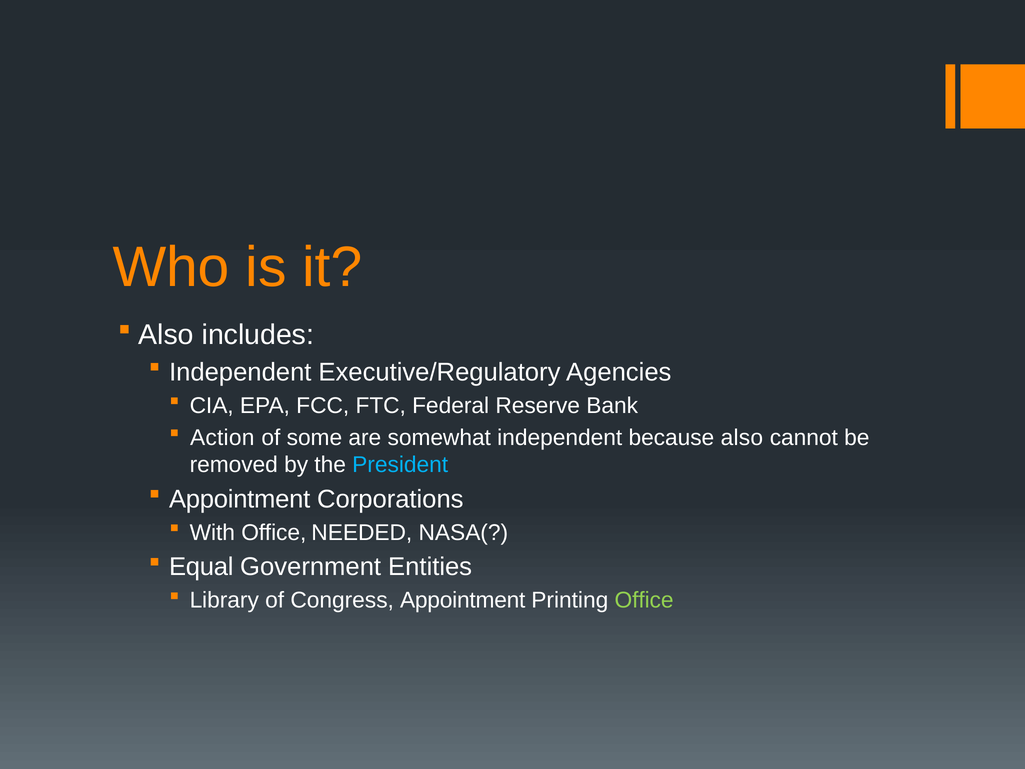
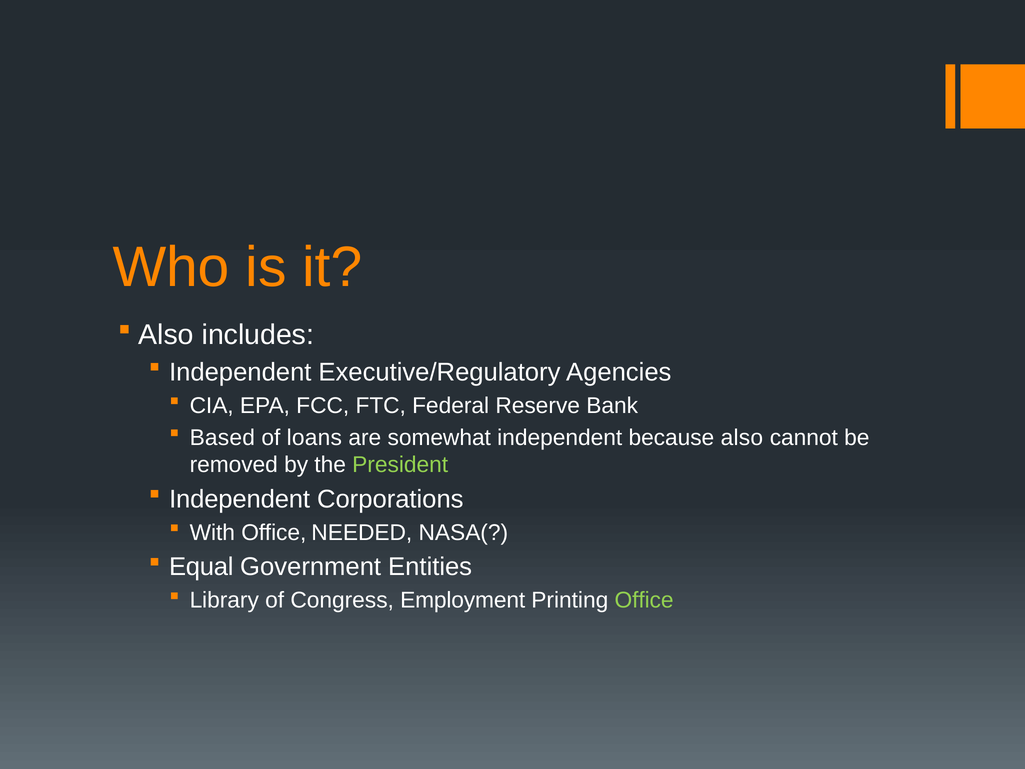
Action: Action -> Based (222, 437)
some: some -> loans (314, 437)
President colour: light blue -> light green (400, 465)
Appointment: Appointment -> Independent (240, 499)
Congress Appointment: Appointment -> Employment (463, 600)
